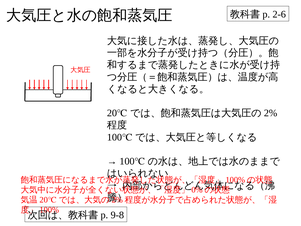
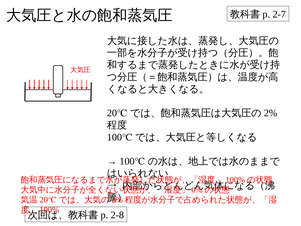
2-6: 2-6 -> 2-7 (279, 14)
9-8: 9-8 -> 2-8 (117, 215)
